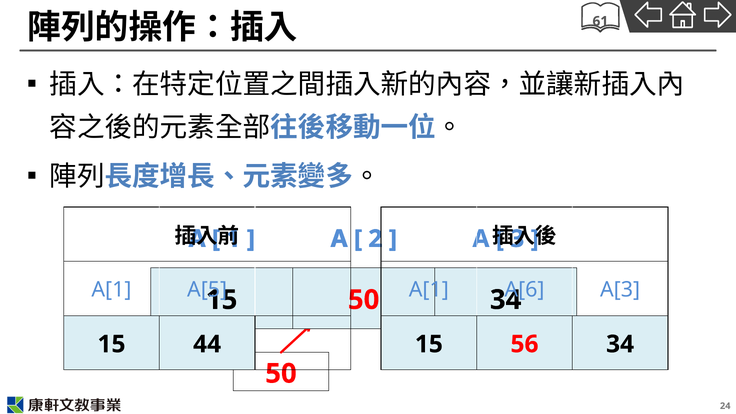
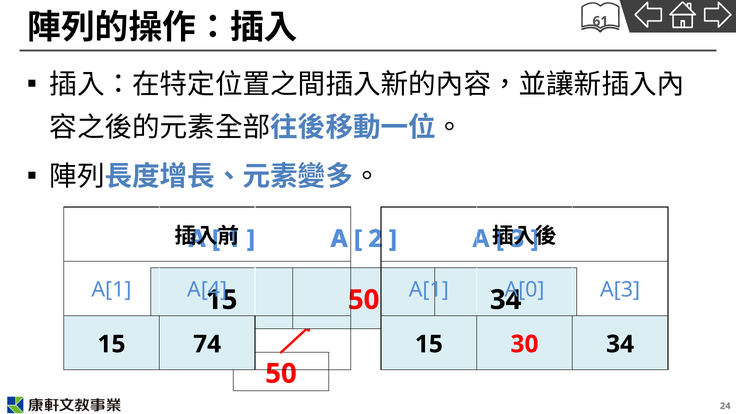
A[5: A[5 -> A[4 (207, 290)
A[6: A[6 -> A[0 (524, 290)
44: 44 -> 74 (207, 344)
56: 56 -> 30 (524, 344)
